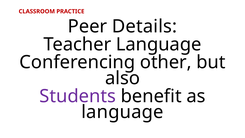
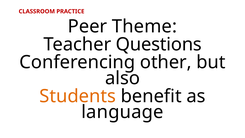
Details: Details -> Theme (144, 26)
Teacher Language: Language -> Questions (159, 44)
Students colour: purple -> orange (78, 96)
